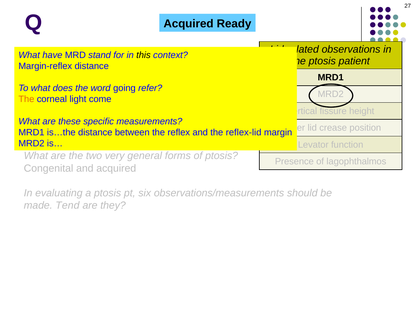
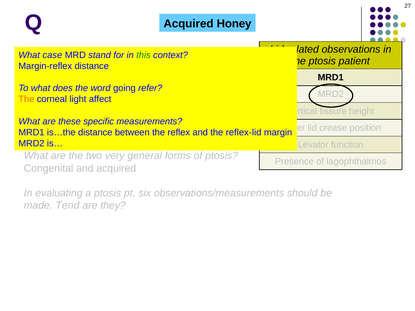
Ready: Ready -> Honey (234, 24)
have: have -> case (52, 55)
this colour: black -> green (143, 55)
come: come -> affect (100, 99)
